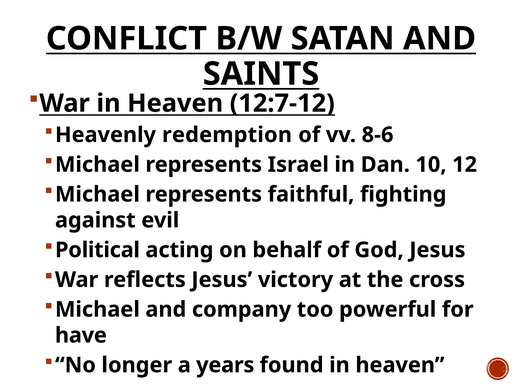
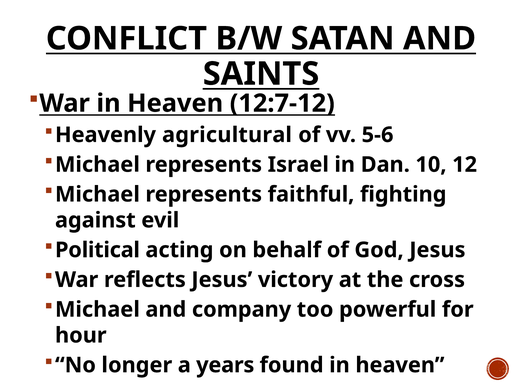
redemption: redemption -> agricultural (227, 135)
8-6: 8-6 -> 5-6 (378, 135)
have: have -> hour (81, 335)
